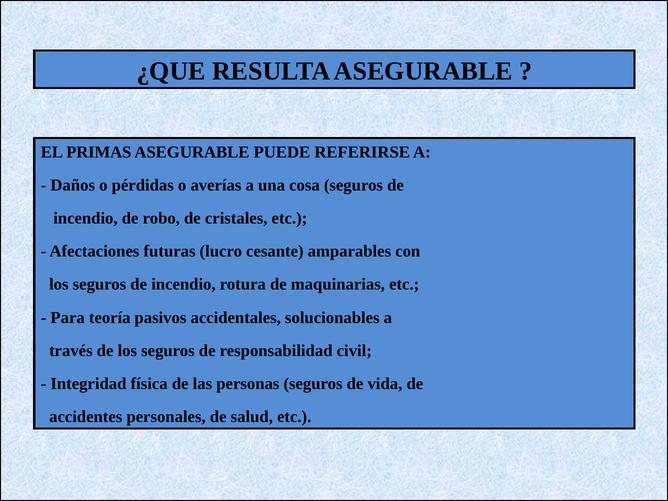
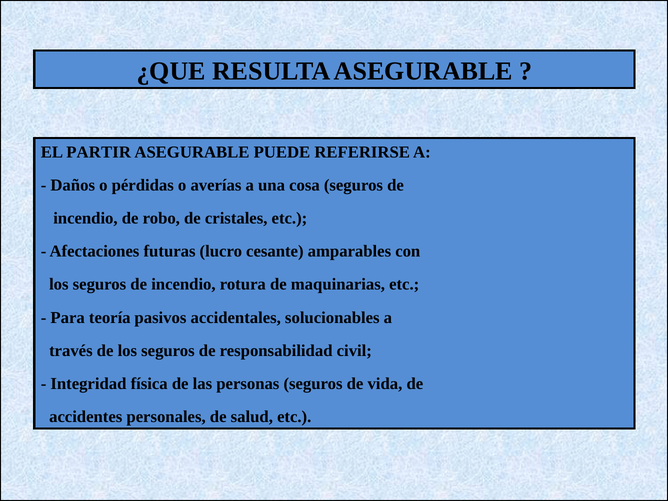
PRIMAS: PRIMAS -> PARTIR (99, 152)
